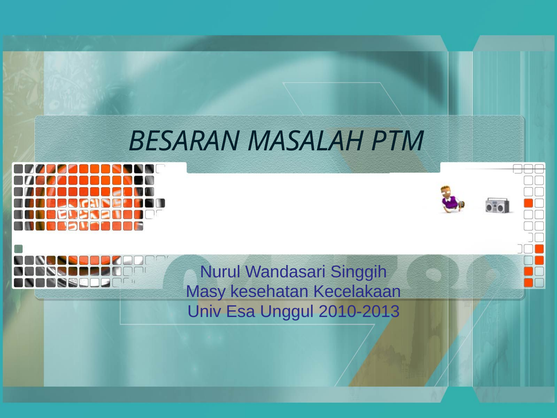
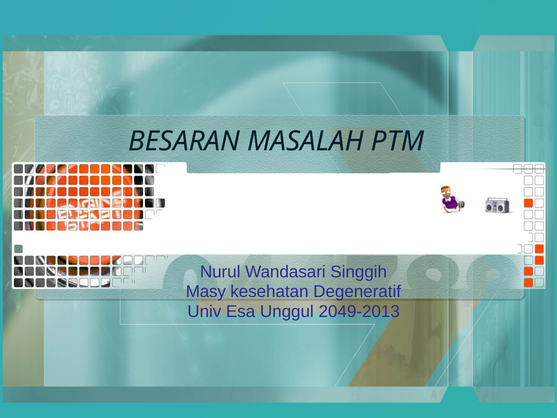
Kecelakaan: Kecelakaan -> Degeneratif (357, 291)
2010-2013: 2010-2013 -> 2049-2013 (359, 311)
